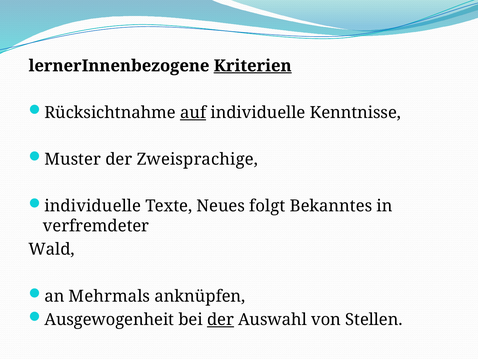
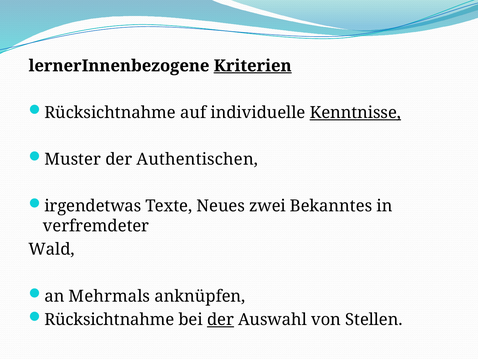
auf underline: present -> none (193, 112)
Kenntnisse underline: none -> present (355, 112)
Zweisprachige: Zweisprachige -> Authentischen (197, 159)
individuelle: individuelle -> irgendetwas (93, 206)
folgt: folgt -> zwei (267, 206)
Ausgewogenheit: Ausgewogenheit -> Rücksichtnahme (109, 319)
